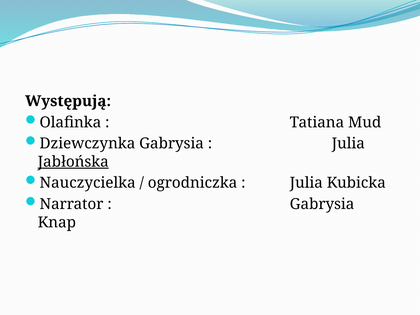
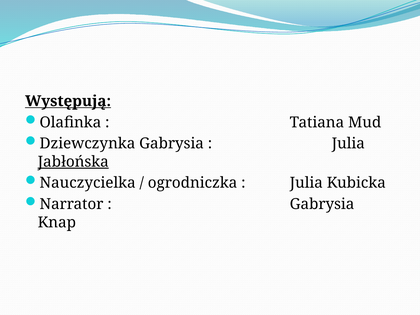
Występują underline: none -> present (68, 101)
